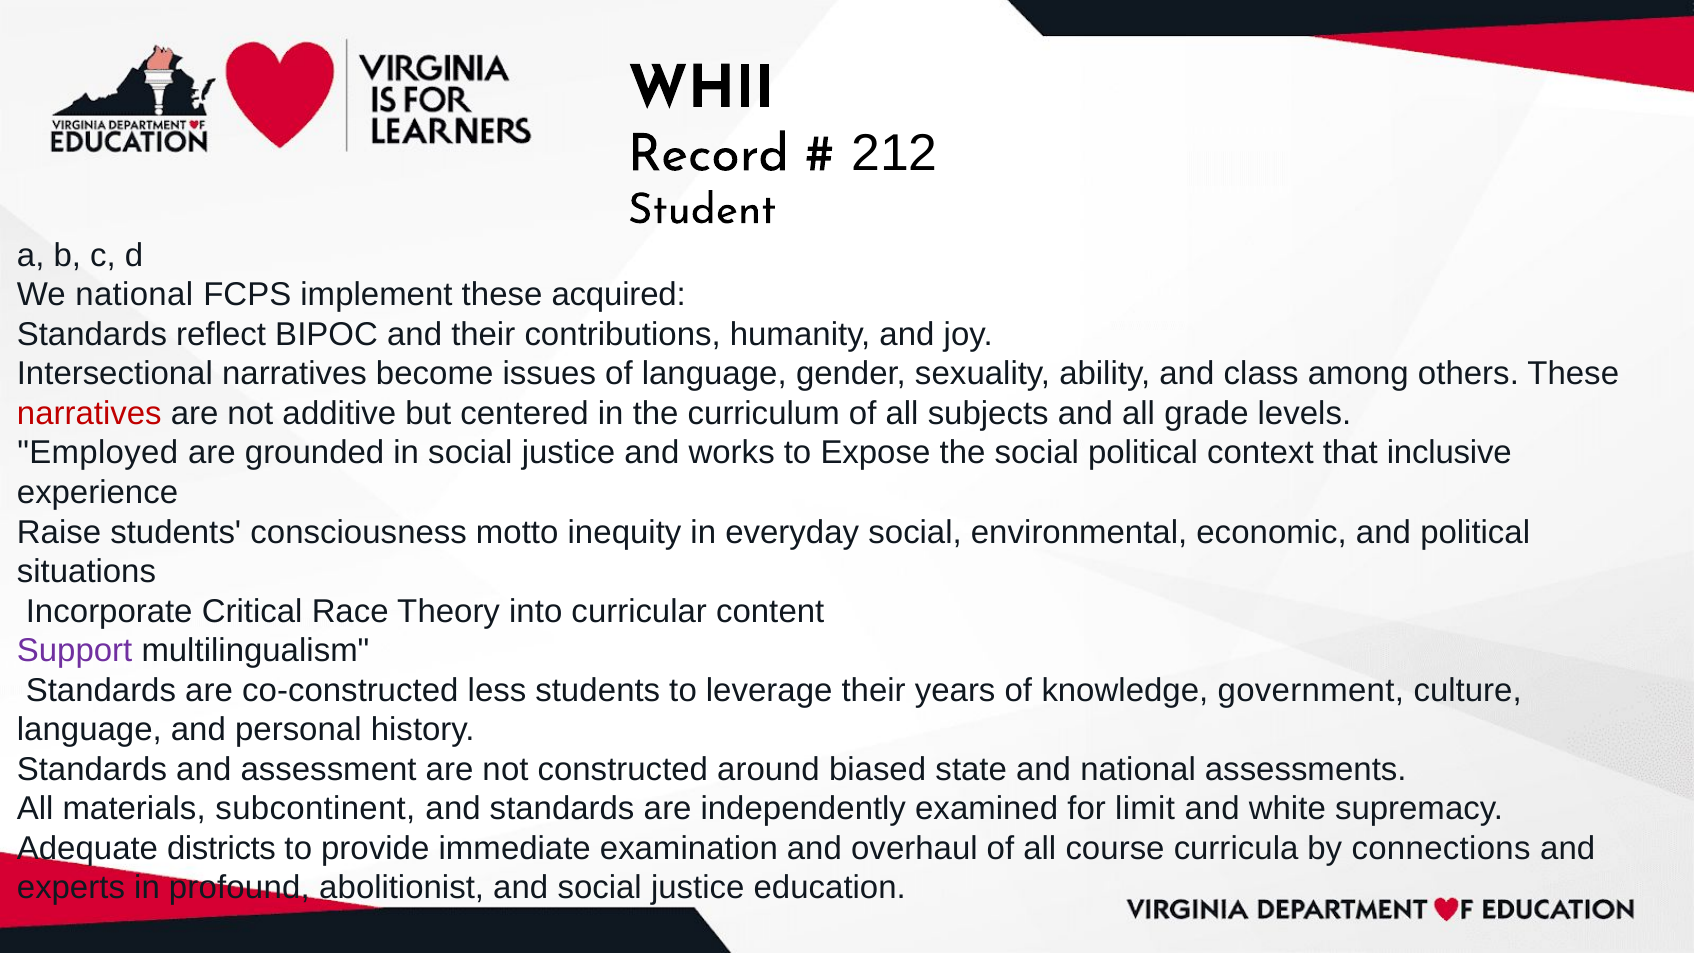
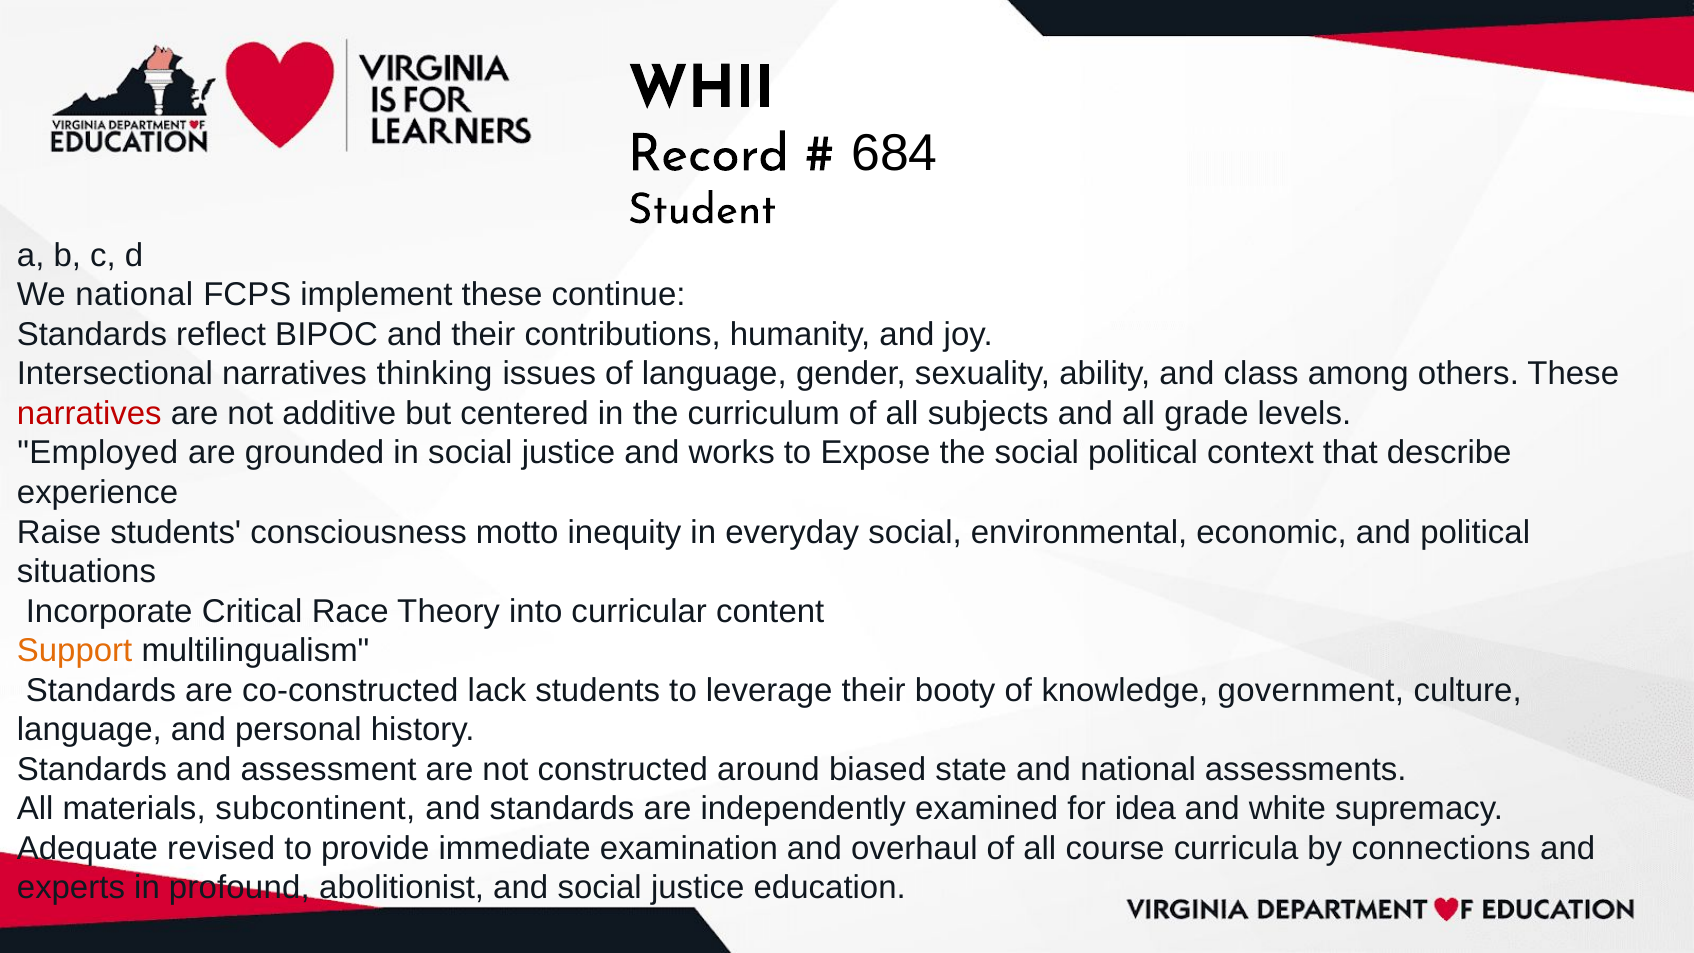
212: 212 -> 684 (895, 153)
acquired: acquired -> continue (619, 295)
become: become -> thinking (435, 374)
inclusive: inclusive -> describe (1449, 453)
Support colour: purple -> orange (75, 651)
less: less -> lack (497, 690)
years: years -> booty (955, 690)
limit: limit -> idea (1145, 809)
districts: districts -> revised (221, 848)
